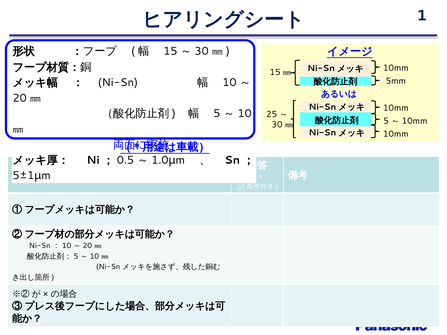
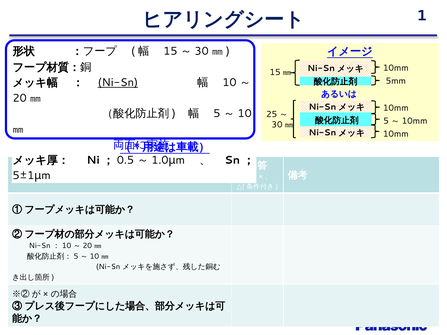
Ni-Sn underline: none -> present (118, 83)
